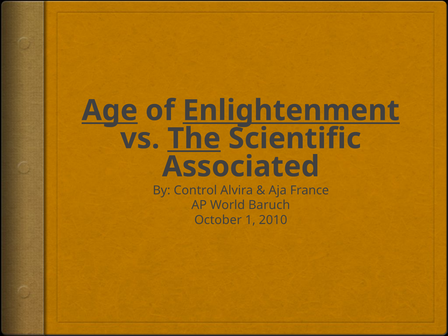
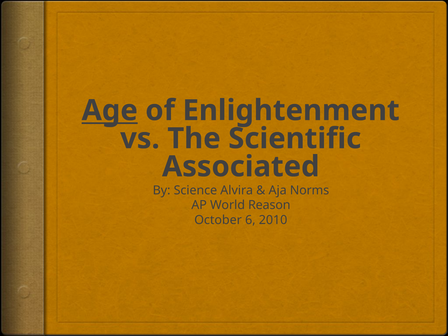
Enlightenment underline: present -> none (291, 110)
The underline: present -> none (194, 139)
Control: Control -> Science (195, 190)
France: France -> Norms (310, 190)
Baruch: Baruch -> Reason (269, 205)
1: 1 -> 6 (250, 220)
